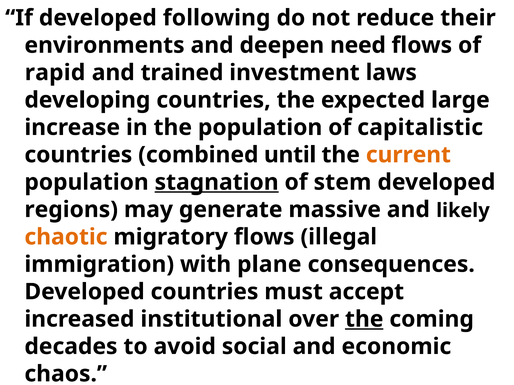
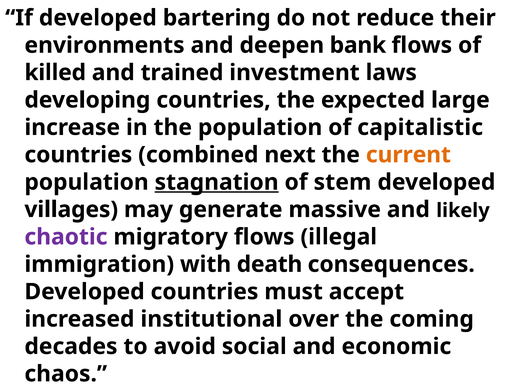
following: following -> bartering (217, 18)
need: need -> bank (358, 45)
rapid: rapid -> killed (55, 73)
until: until -> next (290, 155)
regions: regions -> villages (71, 210)
chaotic colour: orange -> purple (66, 237)
plane: plane -> death (270, 265)
the underline: present -> none (364, 319)
